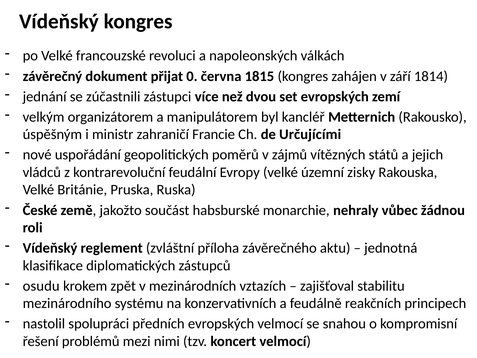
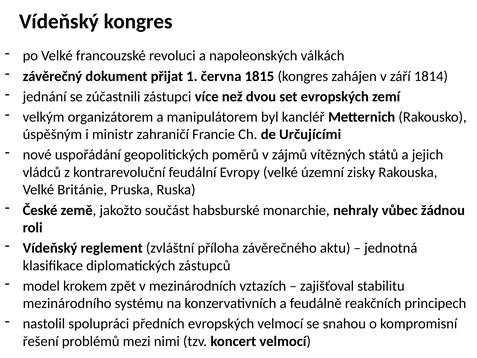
0: 0 -> 1 (192, 76)
osudu: osudu -> model (41, 286)
